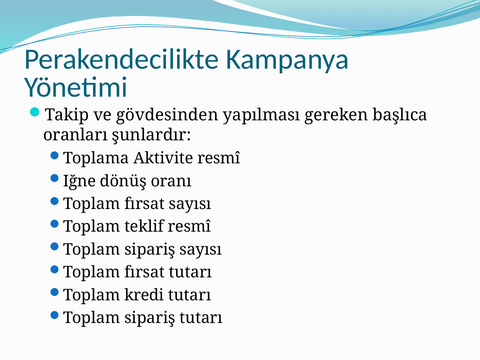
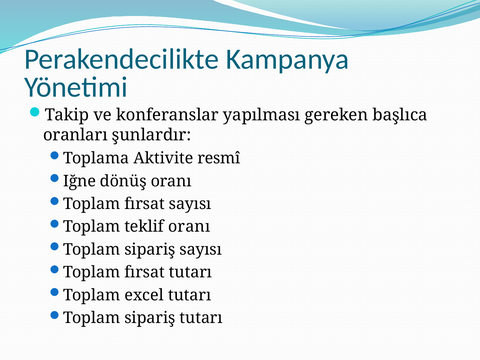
gövdesinden: gövdesinden -> konferanslar (167, 115)
teklif resmî: resmî -> oranı (189, 227)
kredi: kredi -> excel (144, 295)
